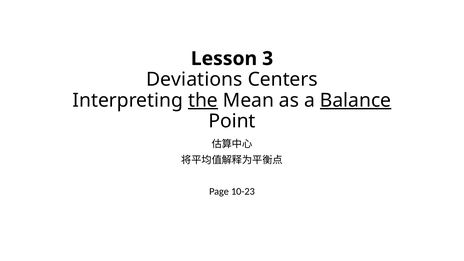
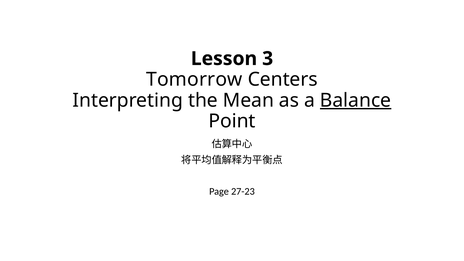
Deviations: Deviations -> Tomorrow (194, 80)
the underline: present -> none (203, 100)
10-23: 10-23 -> 27-23 (243, 192)
